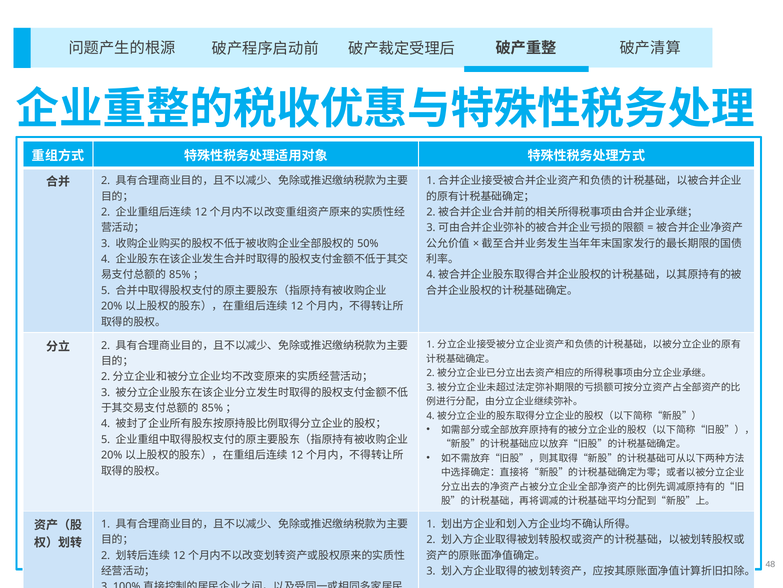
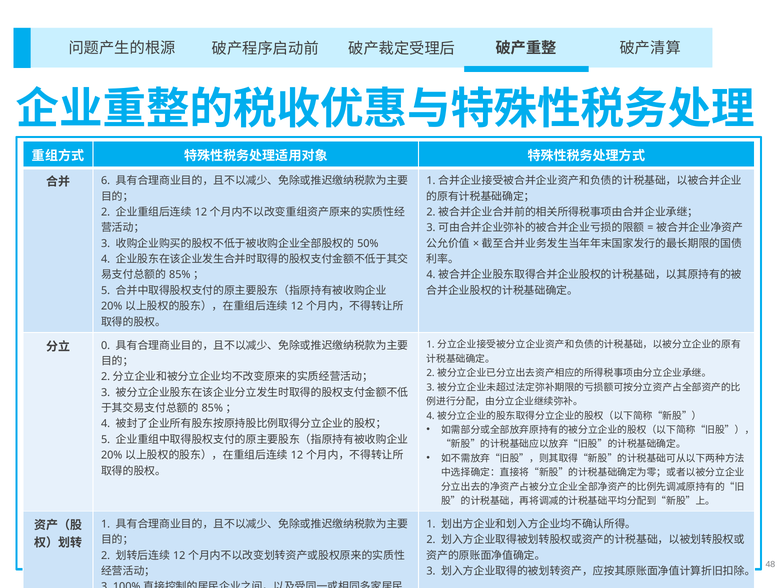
2: 2 -> 6 (106, 181)
2: 2 -> 0 (106, 345)
